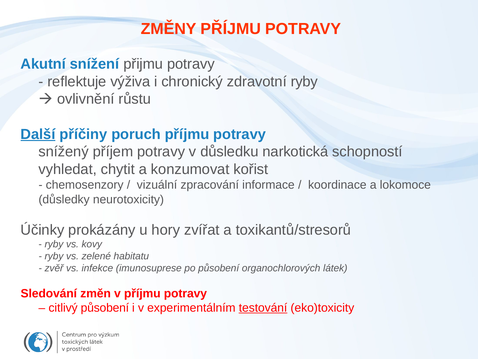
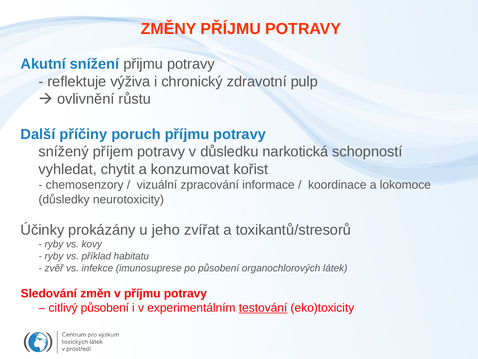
zdravotní ryby: ryby -> pulp (304, 81)
Další underline: present -> none (38, 134)
hory: hory -> jeho (166, 230)
zelené: zelené -> příklad (96, 256)
